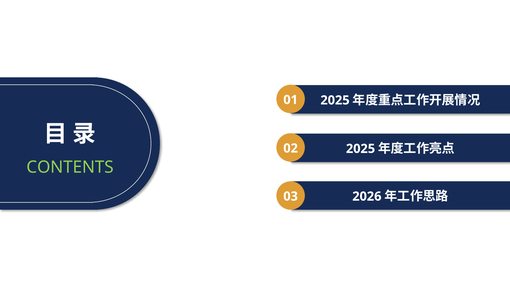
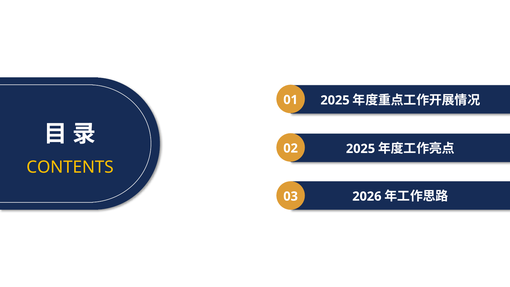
CONTENTS colour: light green -> yellow (70, 167)
